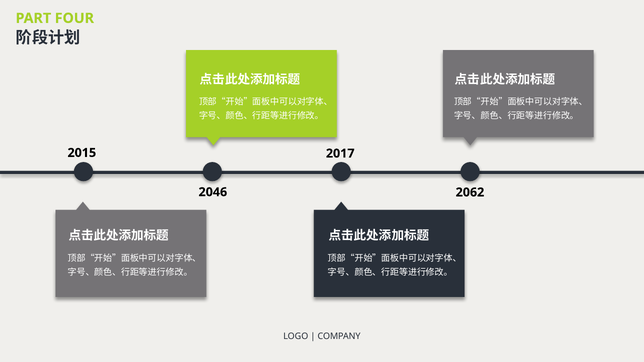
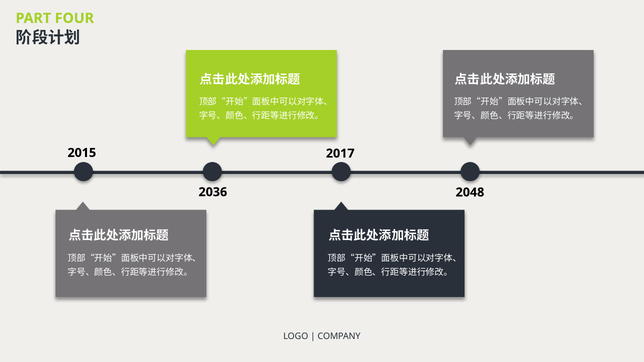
2046: 2046 -> 2036 (213, 192)
2062: 2062 -> 2048 (470, 192)
